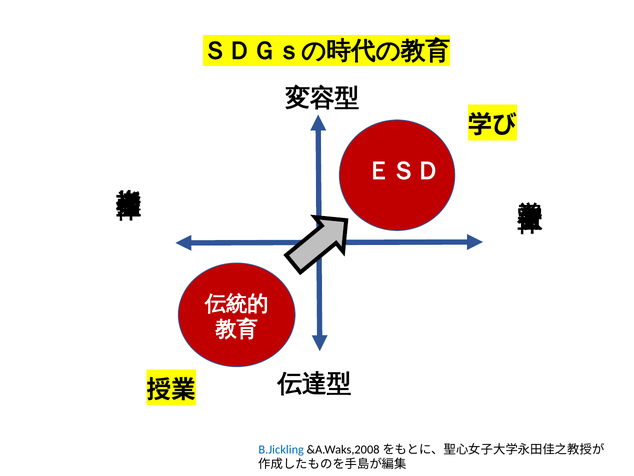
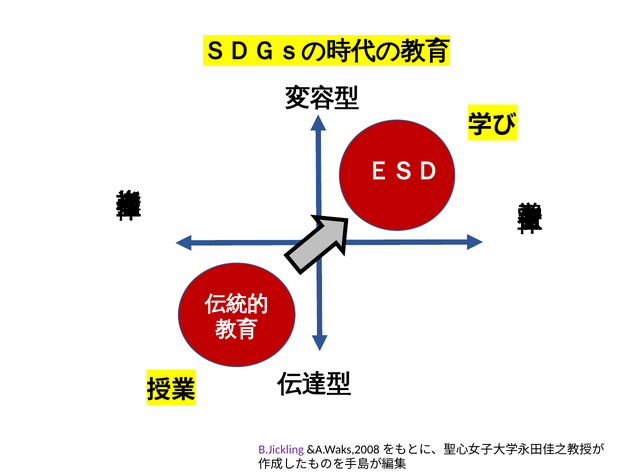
B.Jickling colour: blue -> purple (281, 449)
